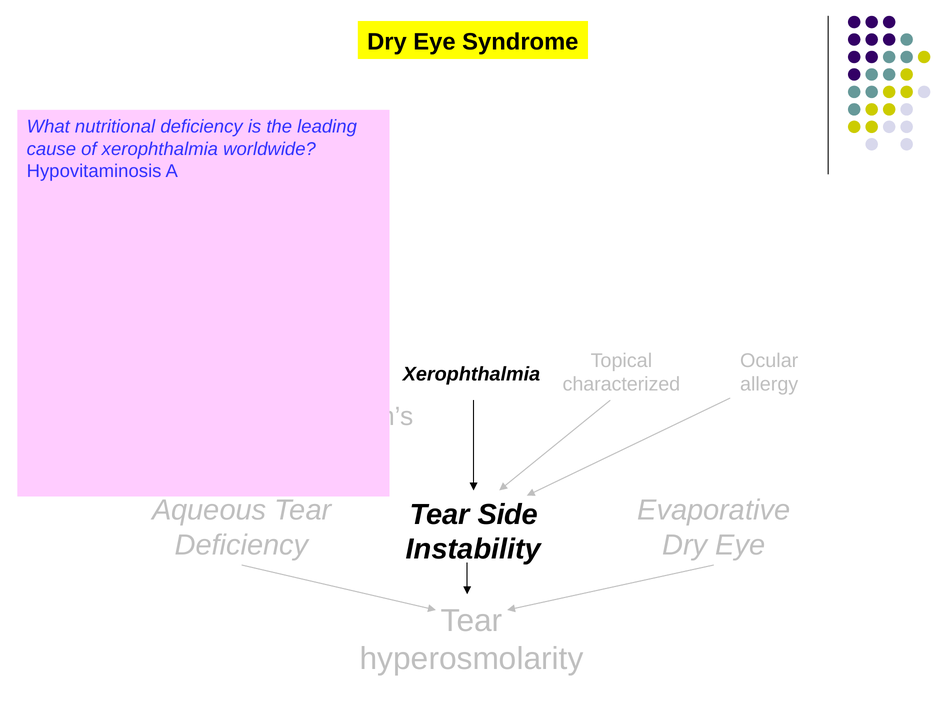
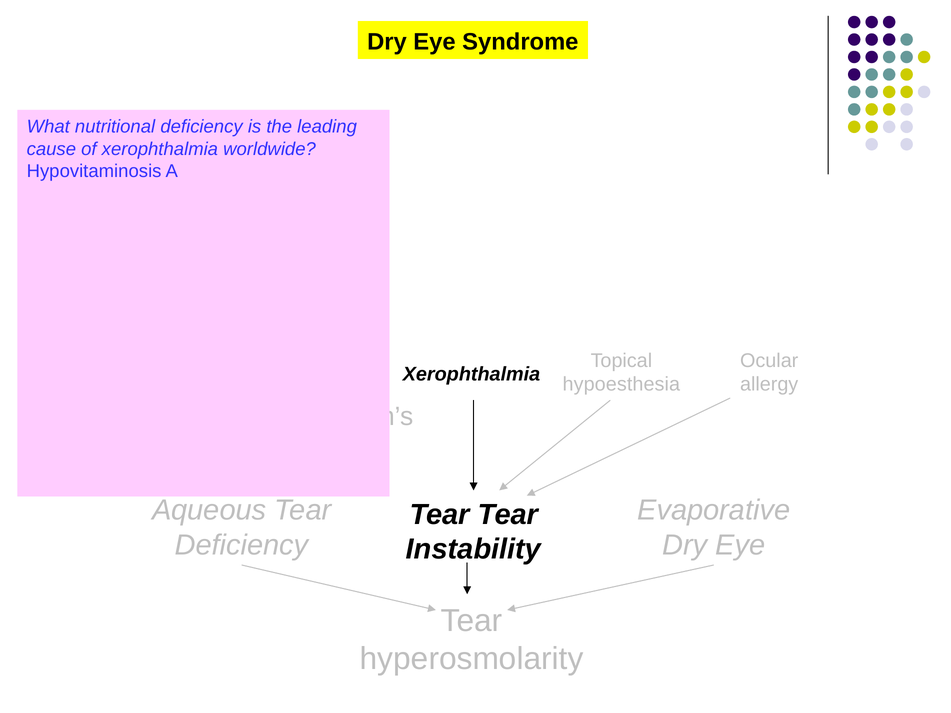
characterized: characterized -> hypoesthesia (621, 385)
Tear Side: Side -> Tear (508, 515)
